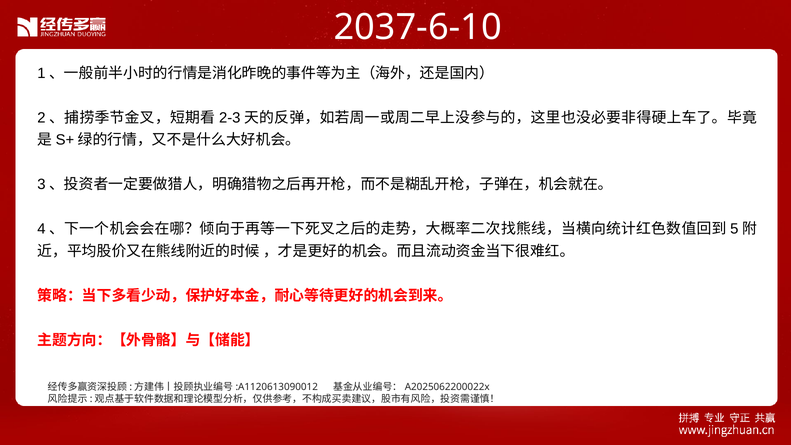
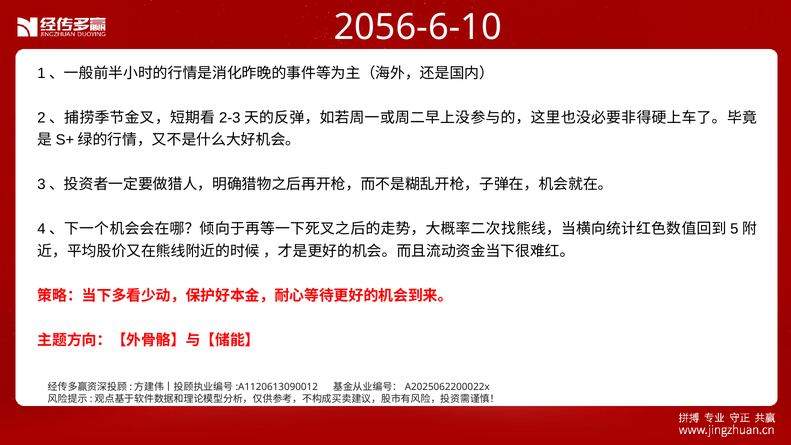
2037-6-10: 2037-6-10 -> 2056-6-10 (418, 27)
